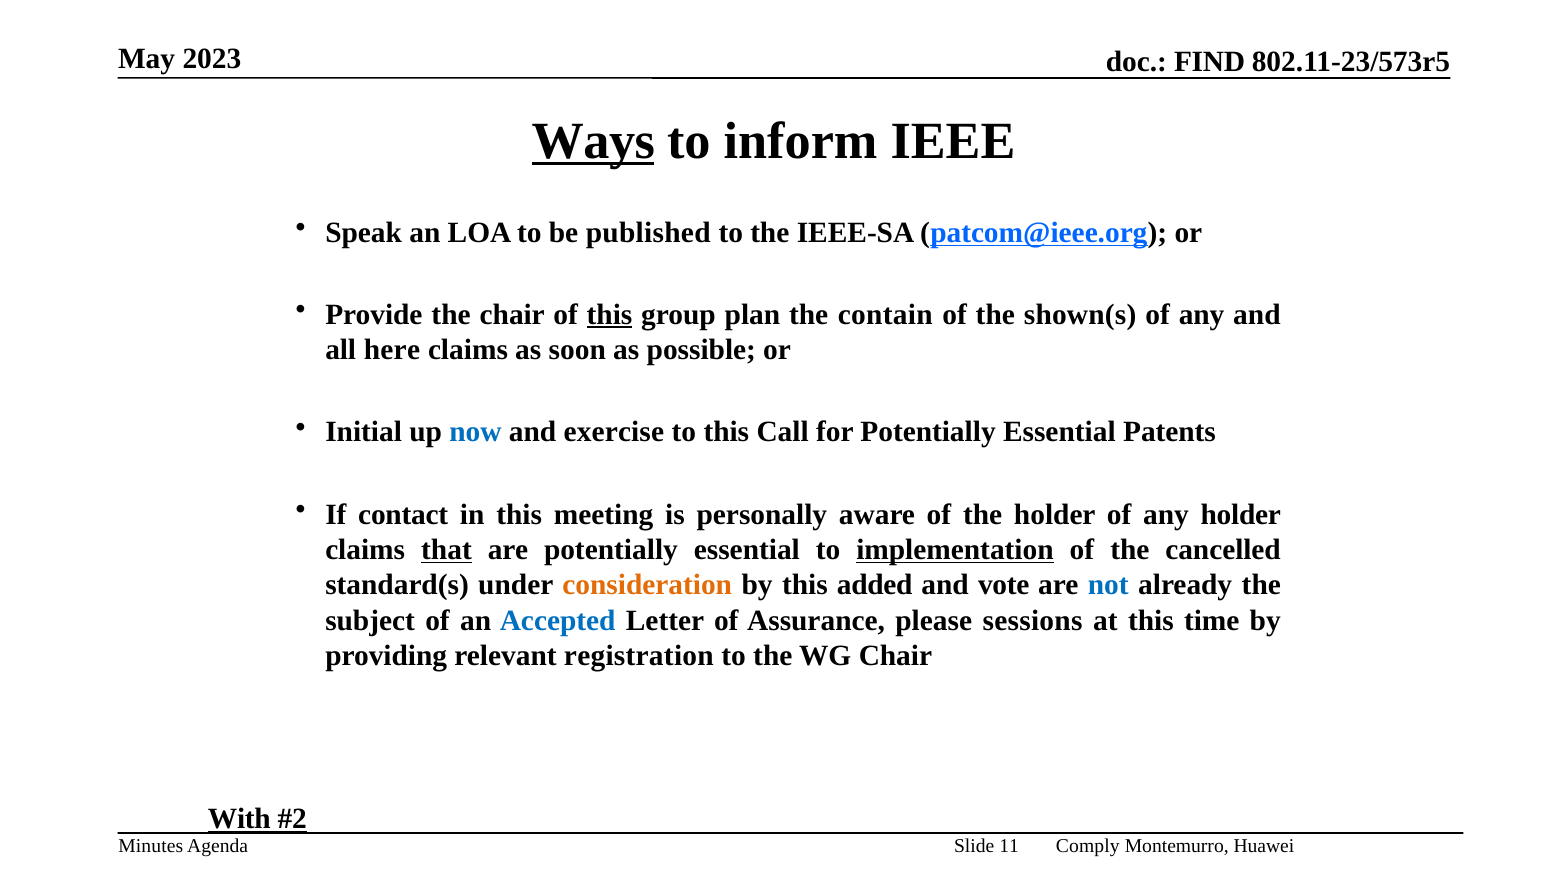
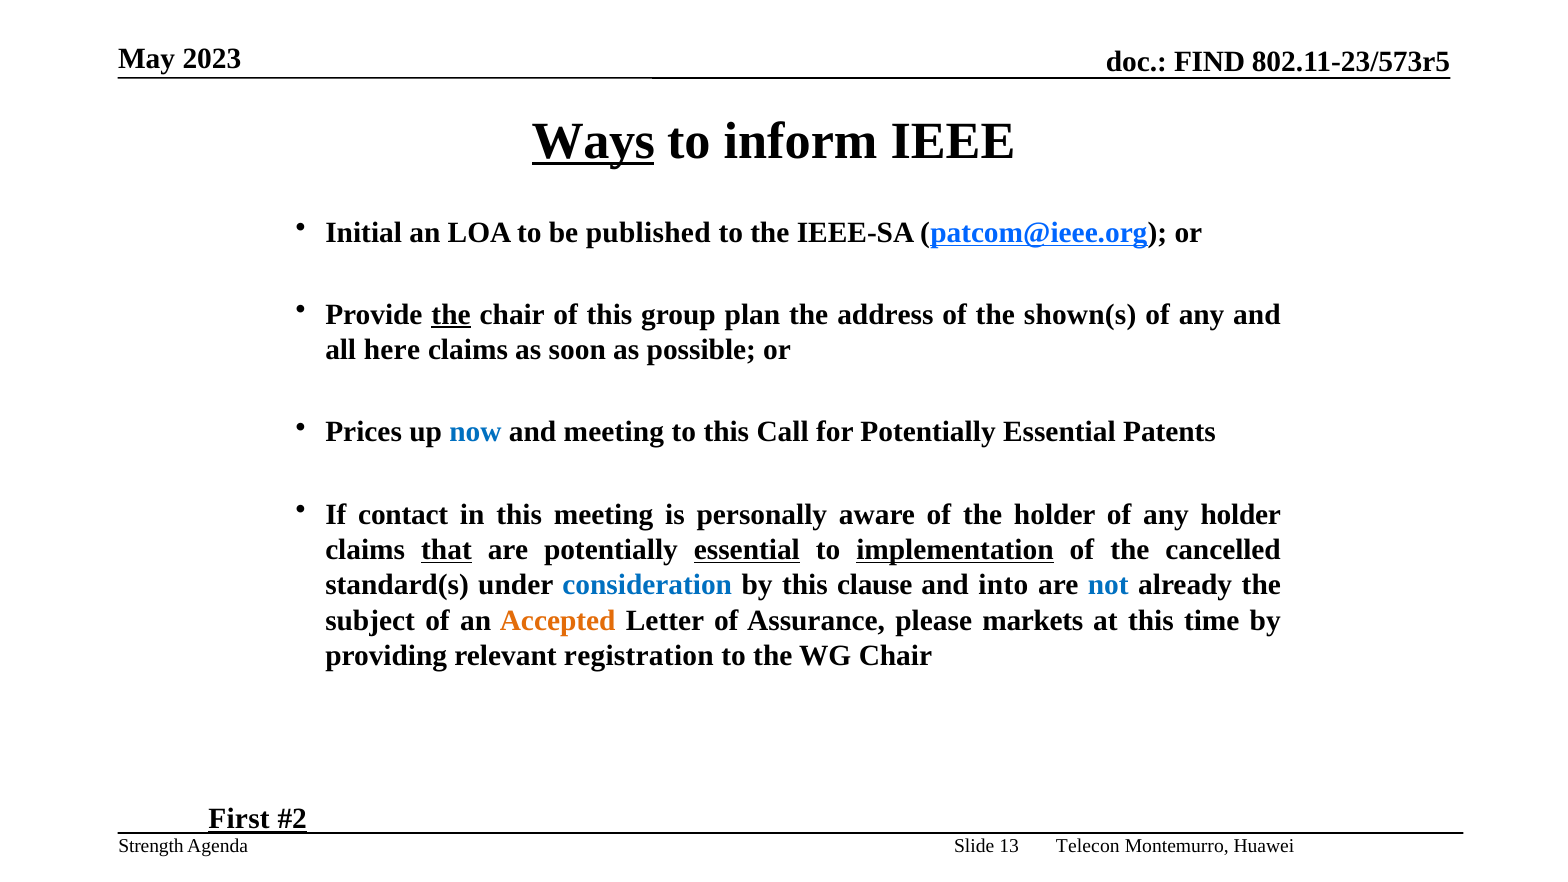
Speak: Speak -> Initial (364, 232)
the underline: none -> present (451, 315)
this underline: present -> none (609, 315)
contain: contain -> address (885, 315)
Initial: Initial -> Prices (364, 432)
and exercise: exercise -> meeting (614, 432)
essential underline: none -> present (747, 550)
consideration colour: orange -> blue (647, 585)
added: added -> clause (875, 585)
vote: vote -> into (1003, 585)
Accepted colour: blue -> orange (558, 620)
sessions: sessions -> markets (1033, 620)
With: With -> First (239, 819)
Minutes: Minutes -> Strength (151, 846)
11: 11 -> 13 (1009, 846)
Comply: Comply -> Telecon (1088, 846)
